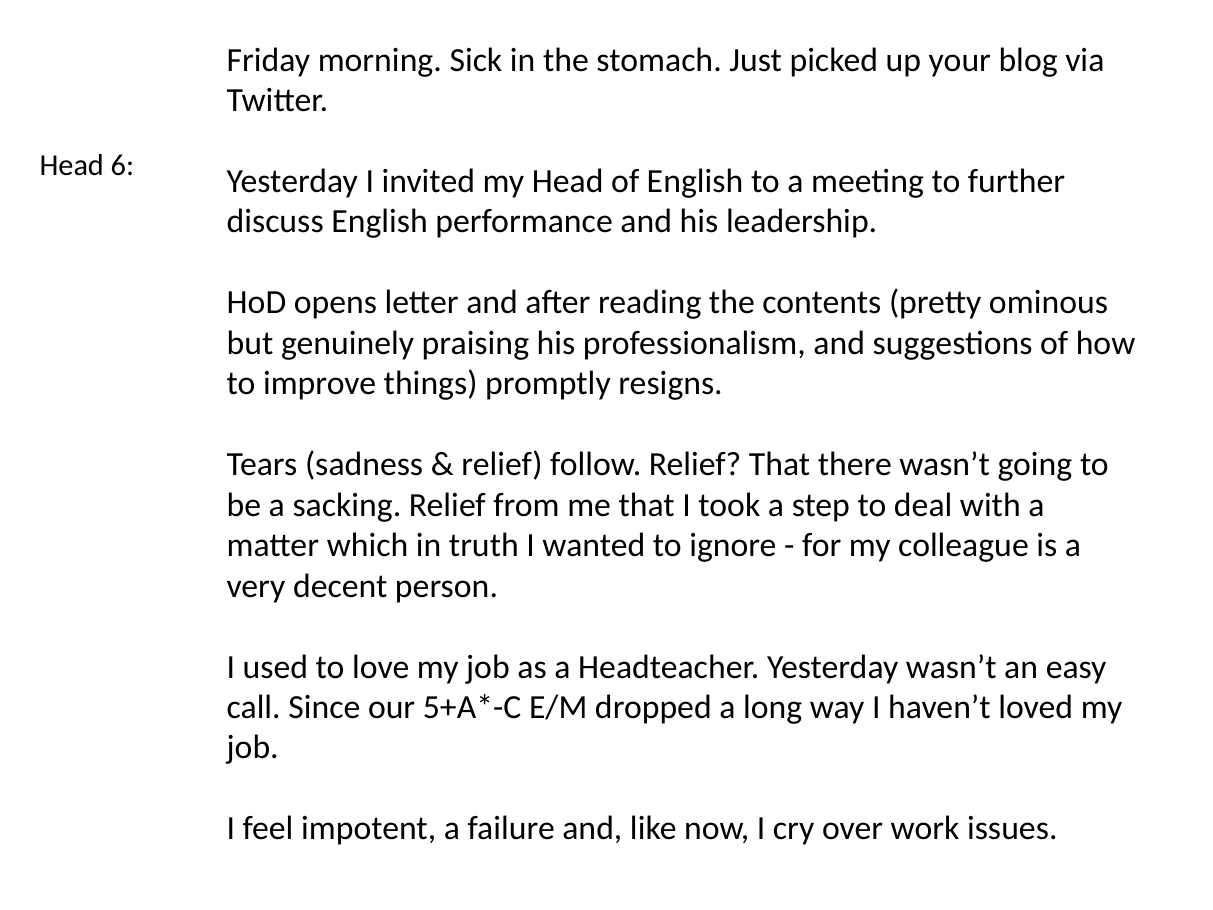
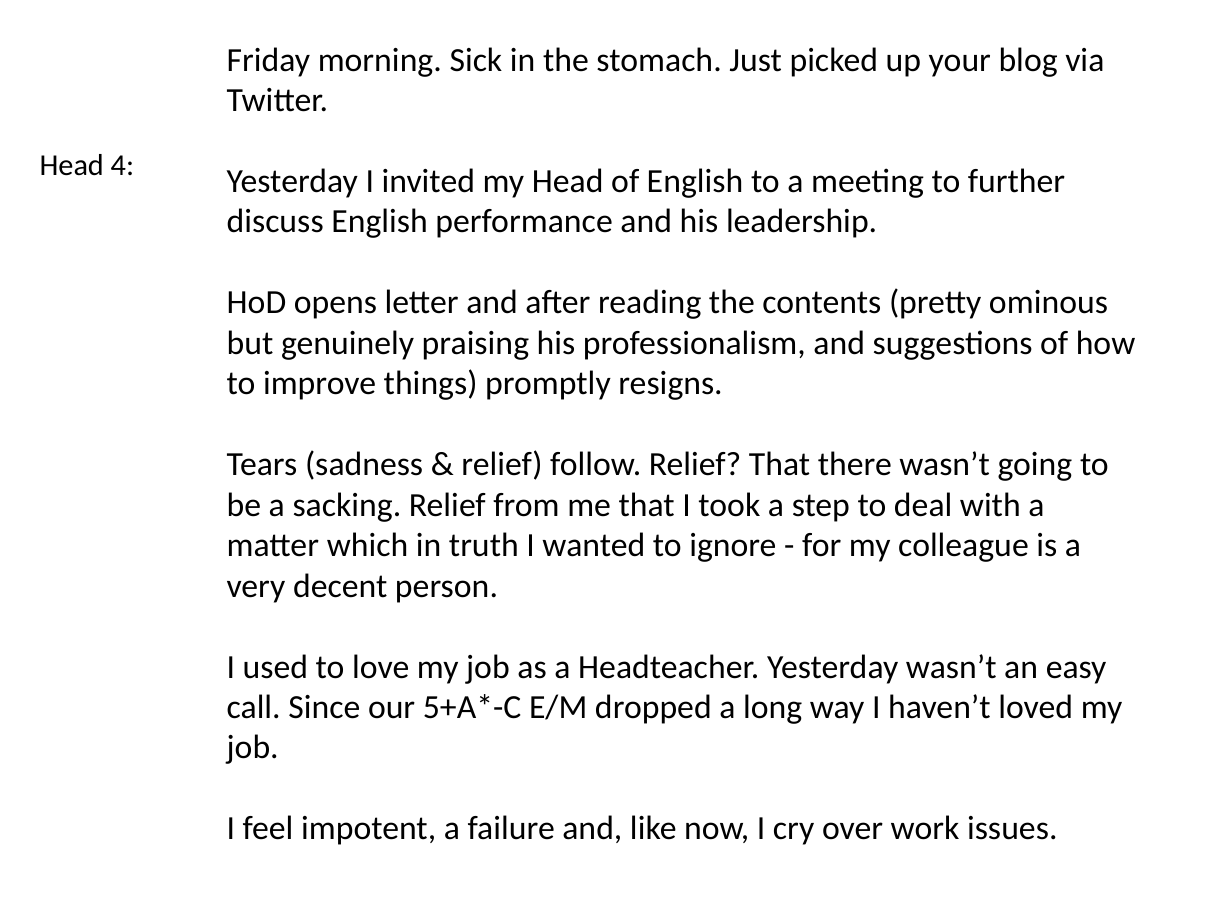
6: 6 -> 4 (122, 165)
